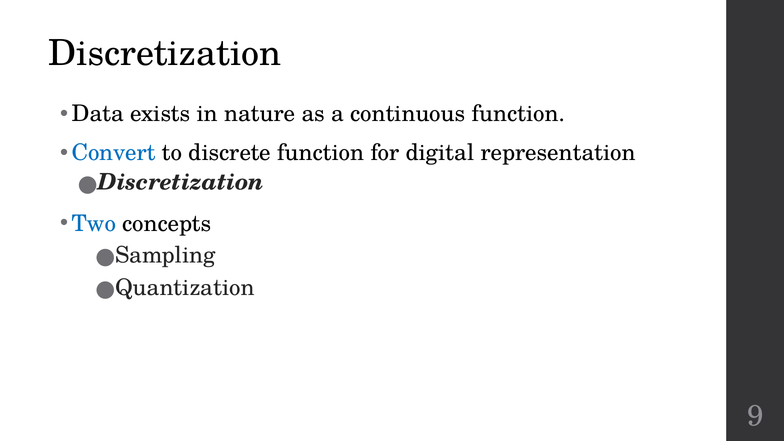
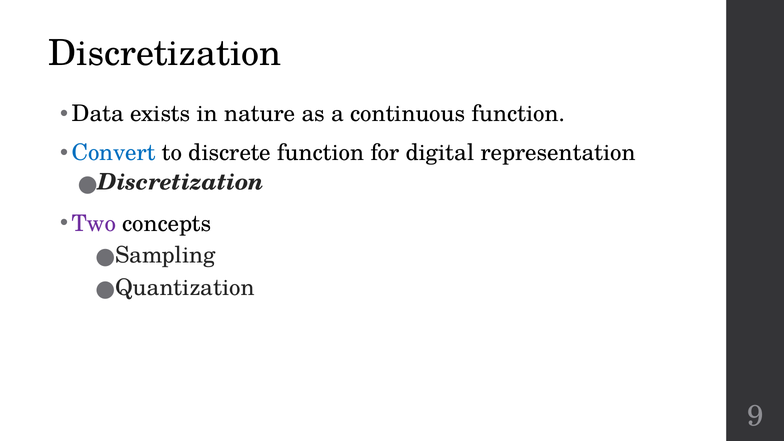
Two colour: blue -> purple (94, 224)
